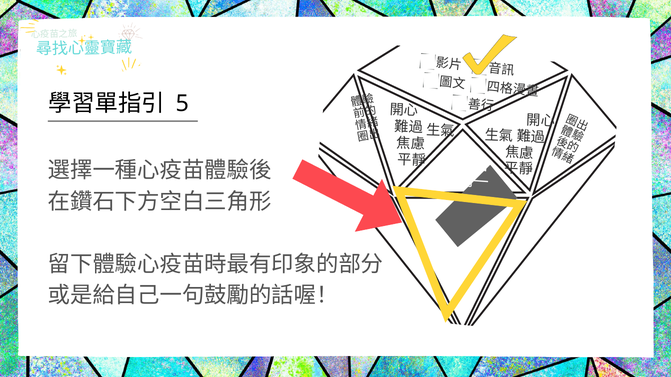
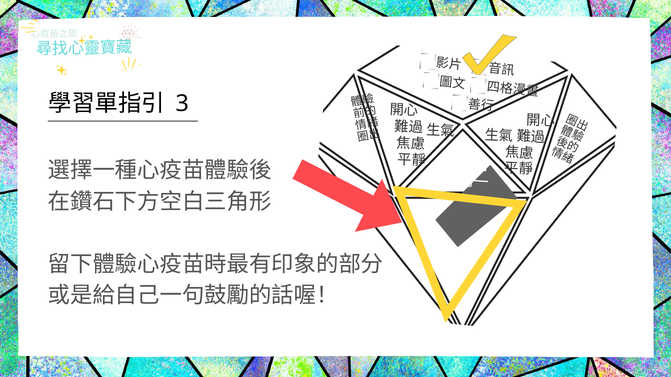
5: 5 -> 3 (182, 104)
